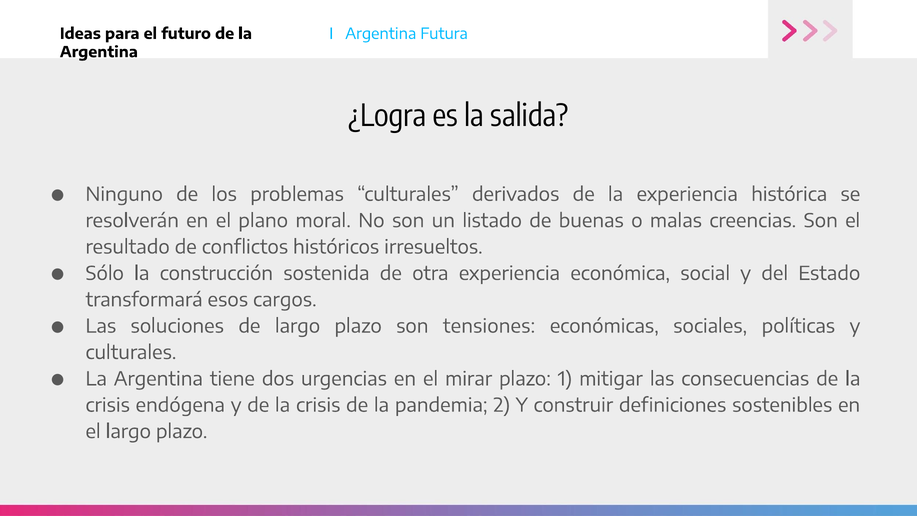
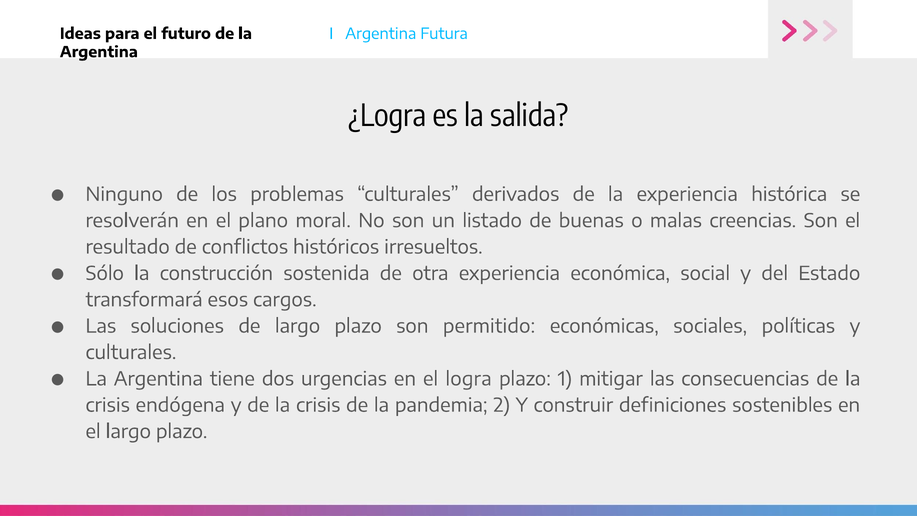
tensiones: tensiones -> permitido (489, 326)
mirar: mirar -> logra (469, 379)
